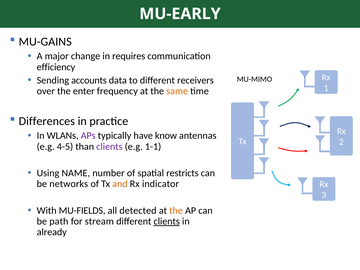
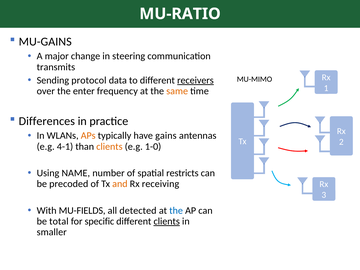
MU-EARLY: MU-EARLY -> MU-RATIO (180, 14)
requires: requires -> steering (129, 56)
efficiency: efficiency -> transmits (56, 67)
accounts: accounts -> protocol (89, 80)
receivers underline: none -> present (195, 80)
APs colour: purple -> orange (88, 136)
know: know -> gains (166, 136)
4-5: 4-5 -> 4-1 (65, 146)
clients colour: purple -> orange (109, 146)
1-1: 1-1 -> 1-0 (153, 146)
networks: networks -> precoded (69, 184)
indicator: indicator -> receiving (161, 184)
the colour: orange -> blue (176, 211)
path: path -> total (59, 221)
stream: stream -> specific (99, 221)
already: already -> smaller (52, 232)
